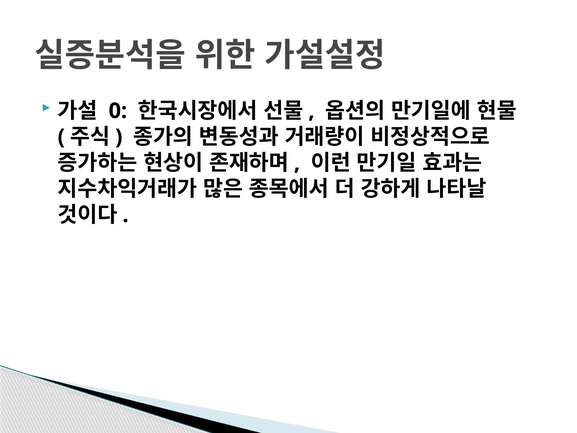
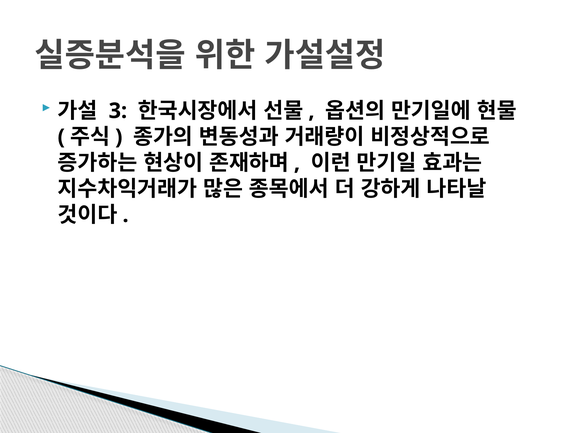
0: 0 -> 3 (118, 111)
